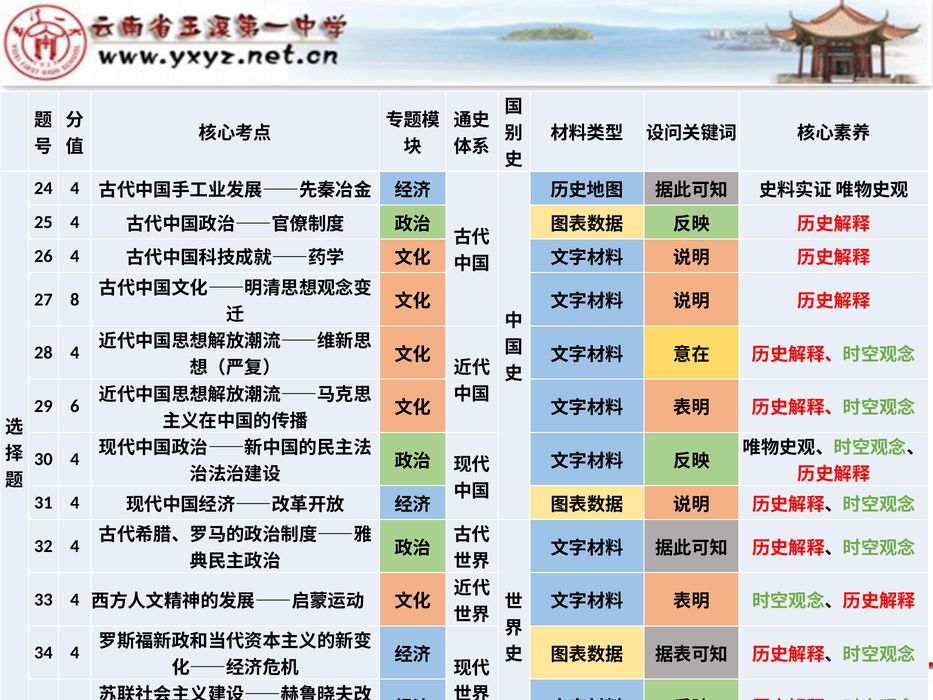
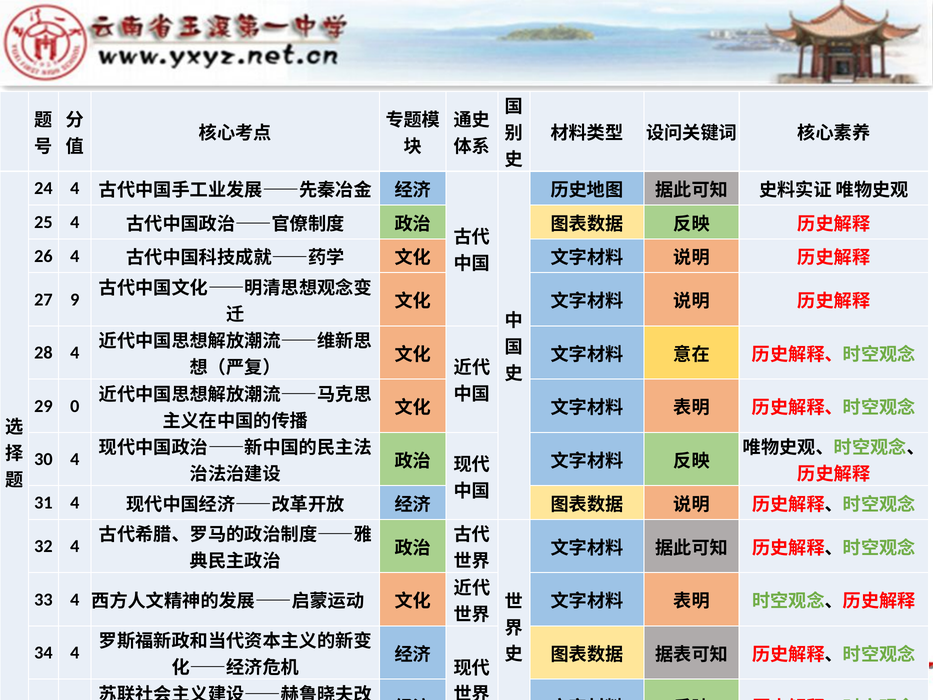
8: 8 -> 9 (75, 300)
6: 6 -> 0 (75, 406)
